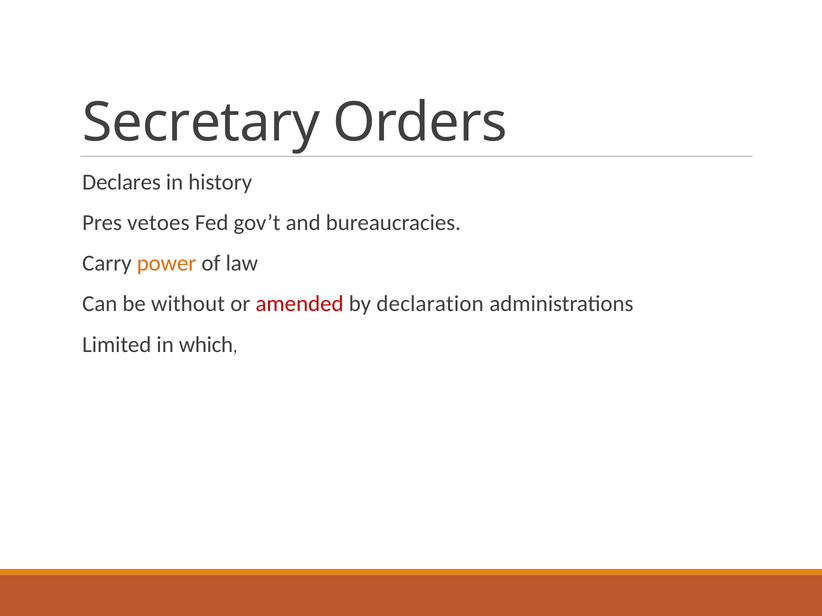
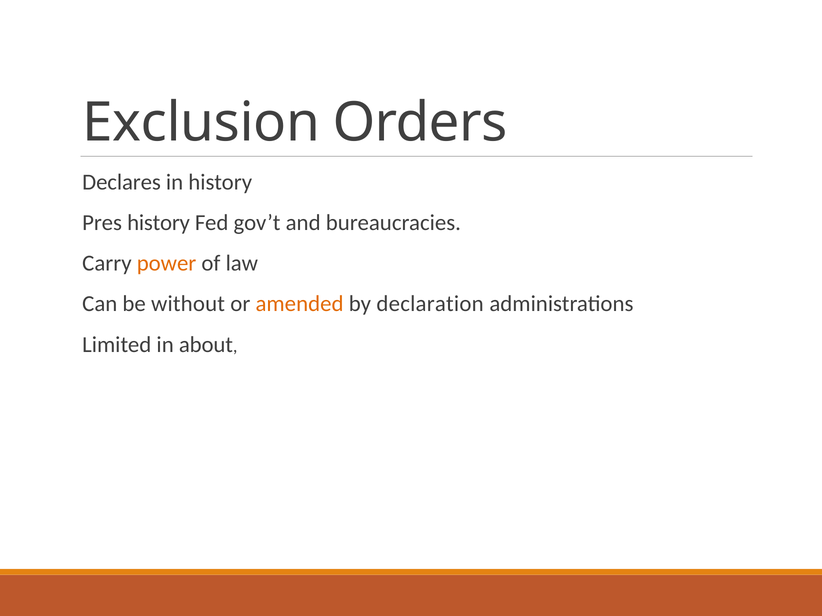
Secretary: Secretary -> Exclusion (201, 123)
Pres vetoes: vetoes -> history (159, 223)
amended colour: red -> orange (300, 304)
which: which -> about (206, 345)
